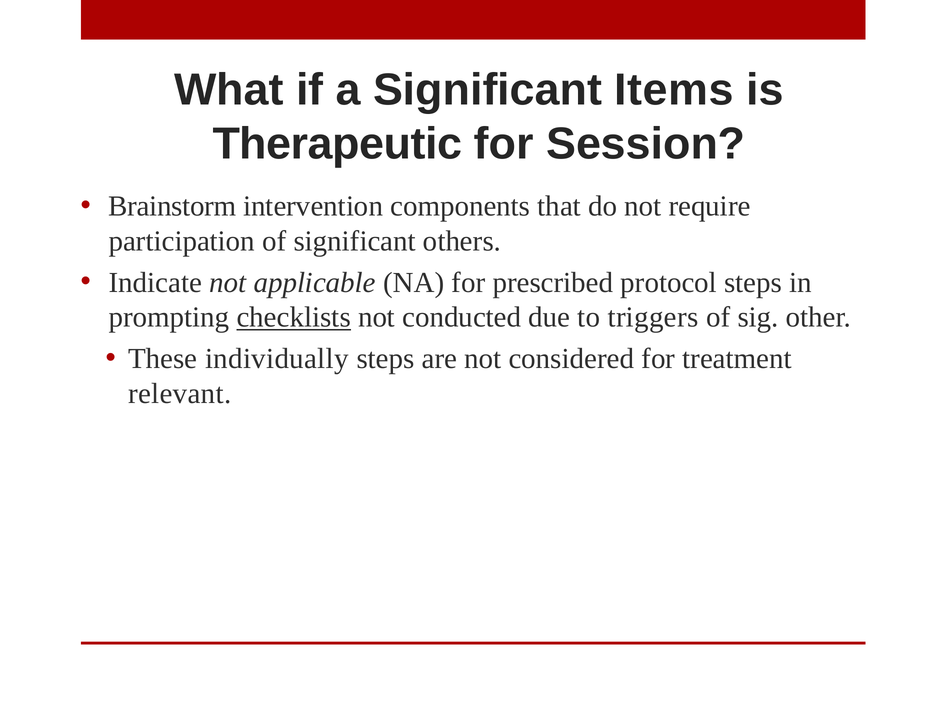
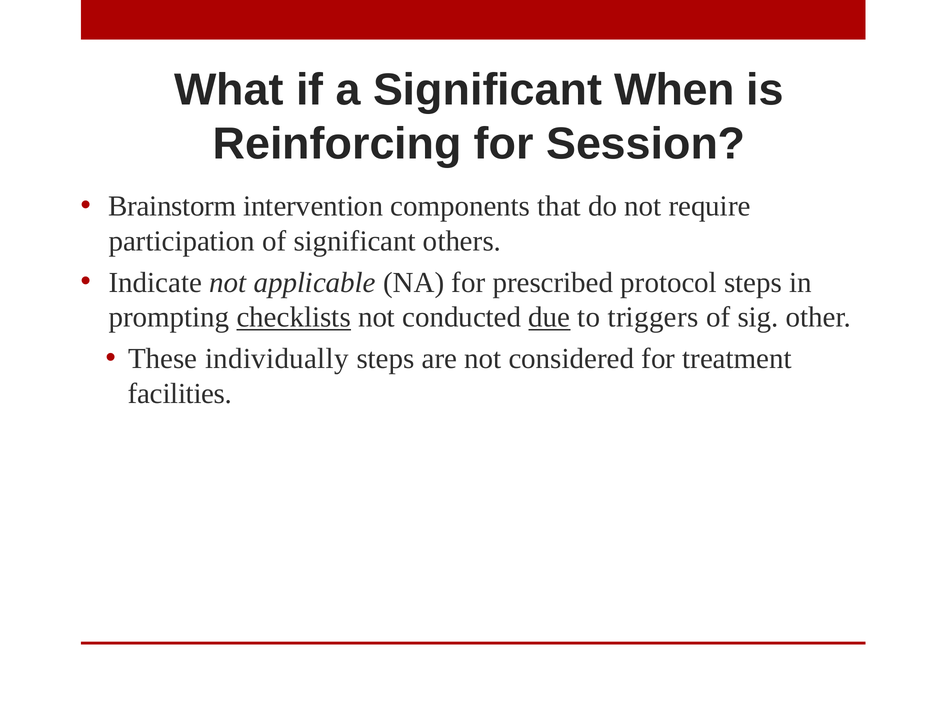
Items: Items -> When (674, 90)
Therapeutic: Therapeutic -> Reinforcing (337, 144)
due underline: none -> present (549, 317)
relevant: relevant -> facilities (180, 394)
